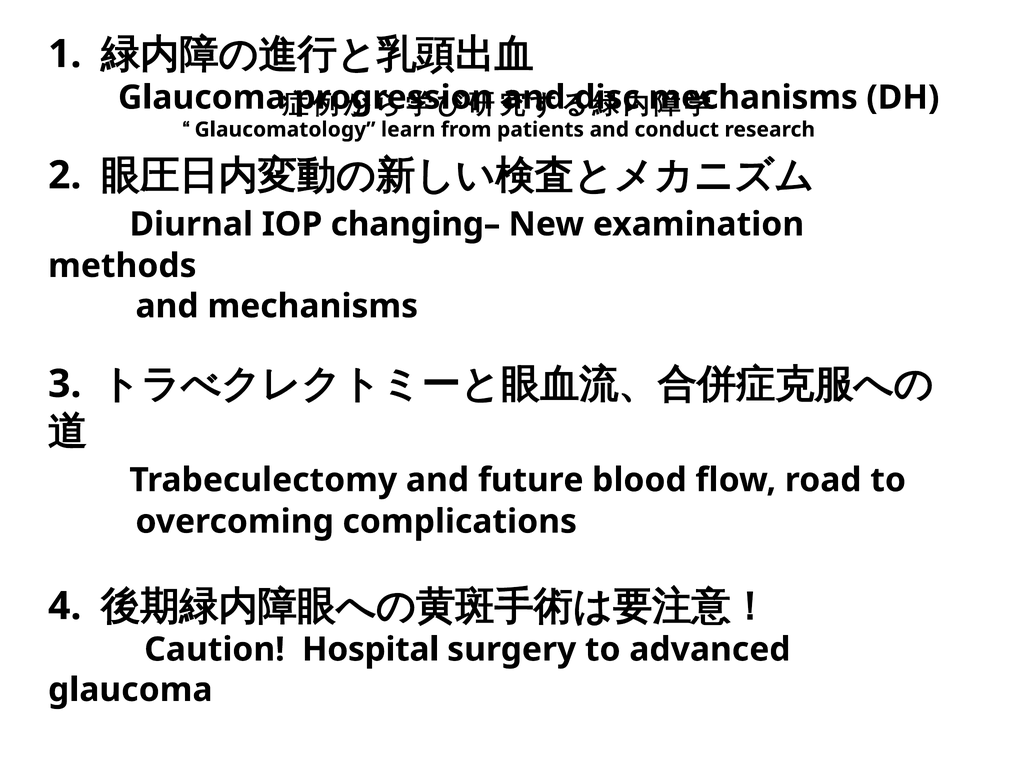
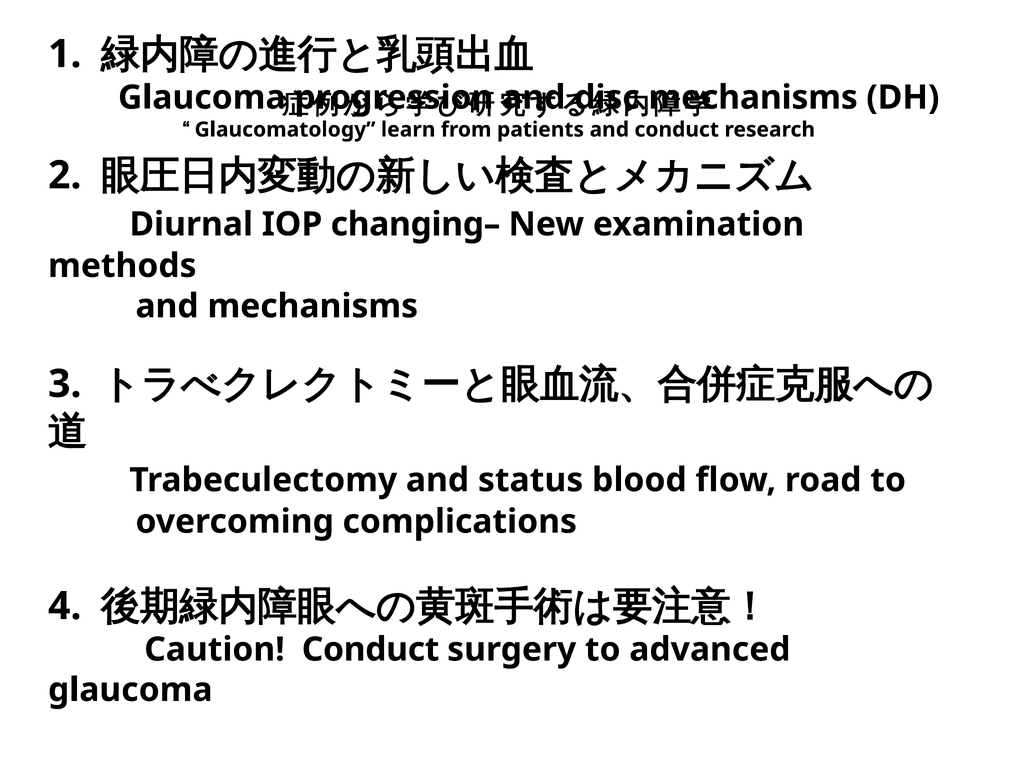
future: future -> status (531, 480)
Caution Hospital: Hospital -> Conduct (371, 649)
